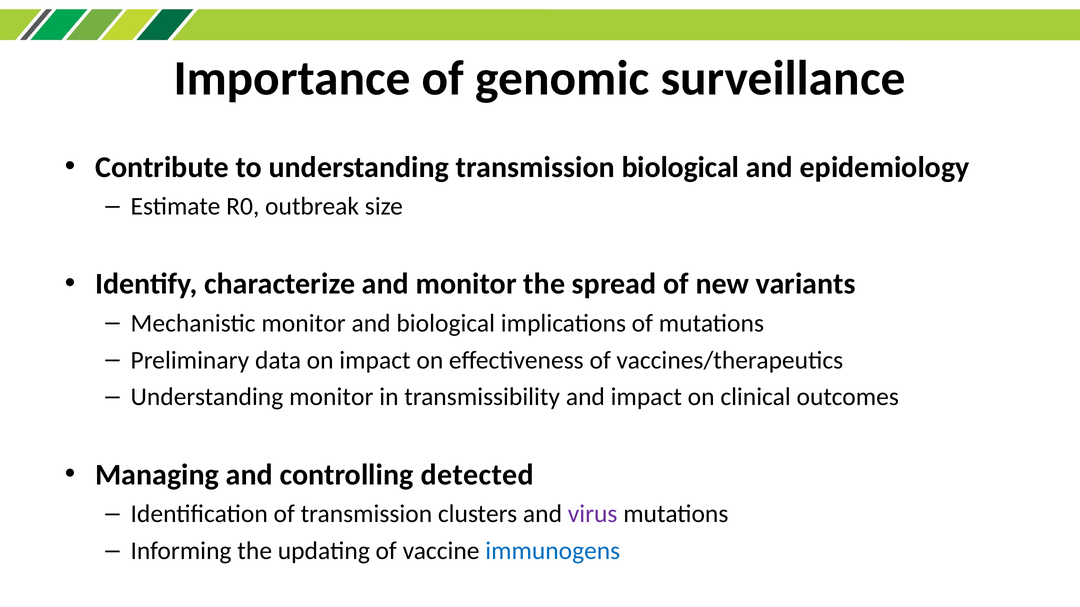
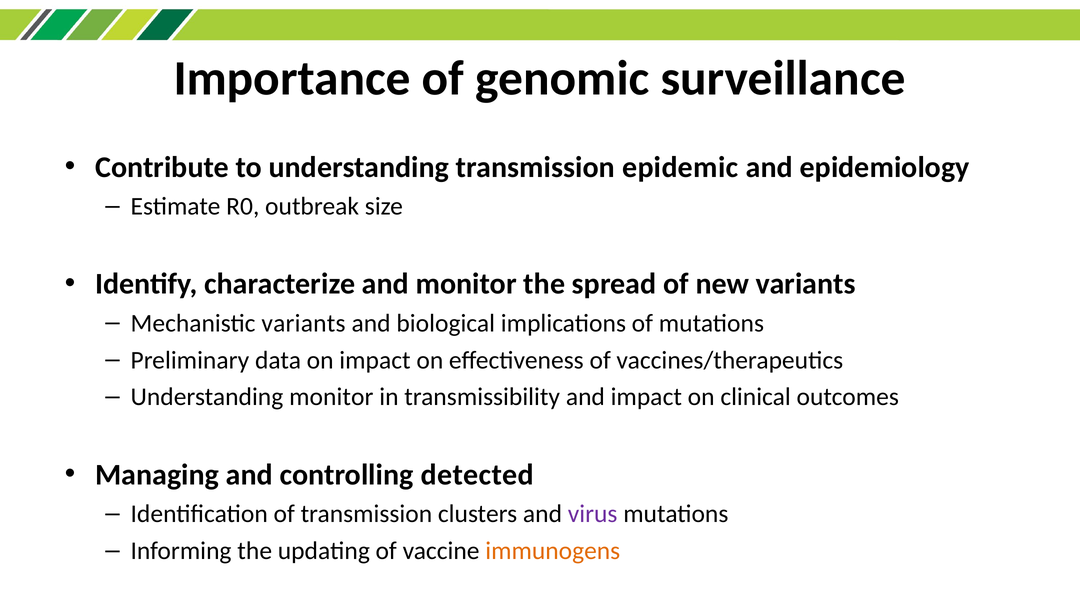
transmission biological: biological -> epidemic (680, 167)
Mechanistic monitor: monitor -> variants (303, 324)
immunogens colour: blue -> orange (553, 551)
